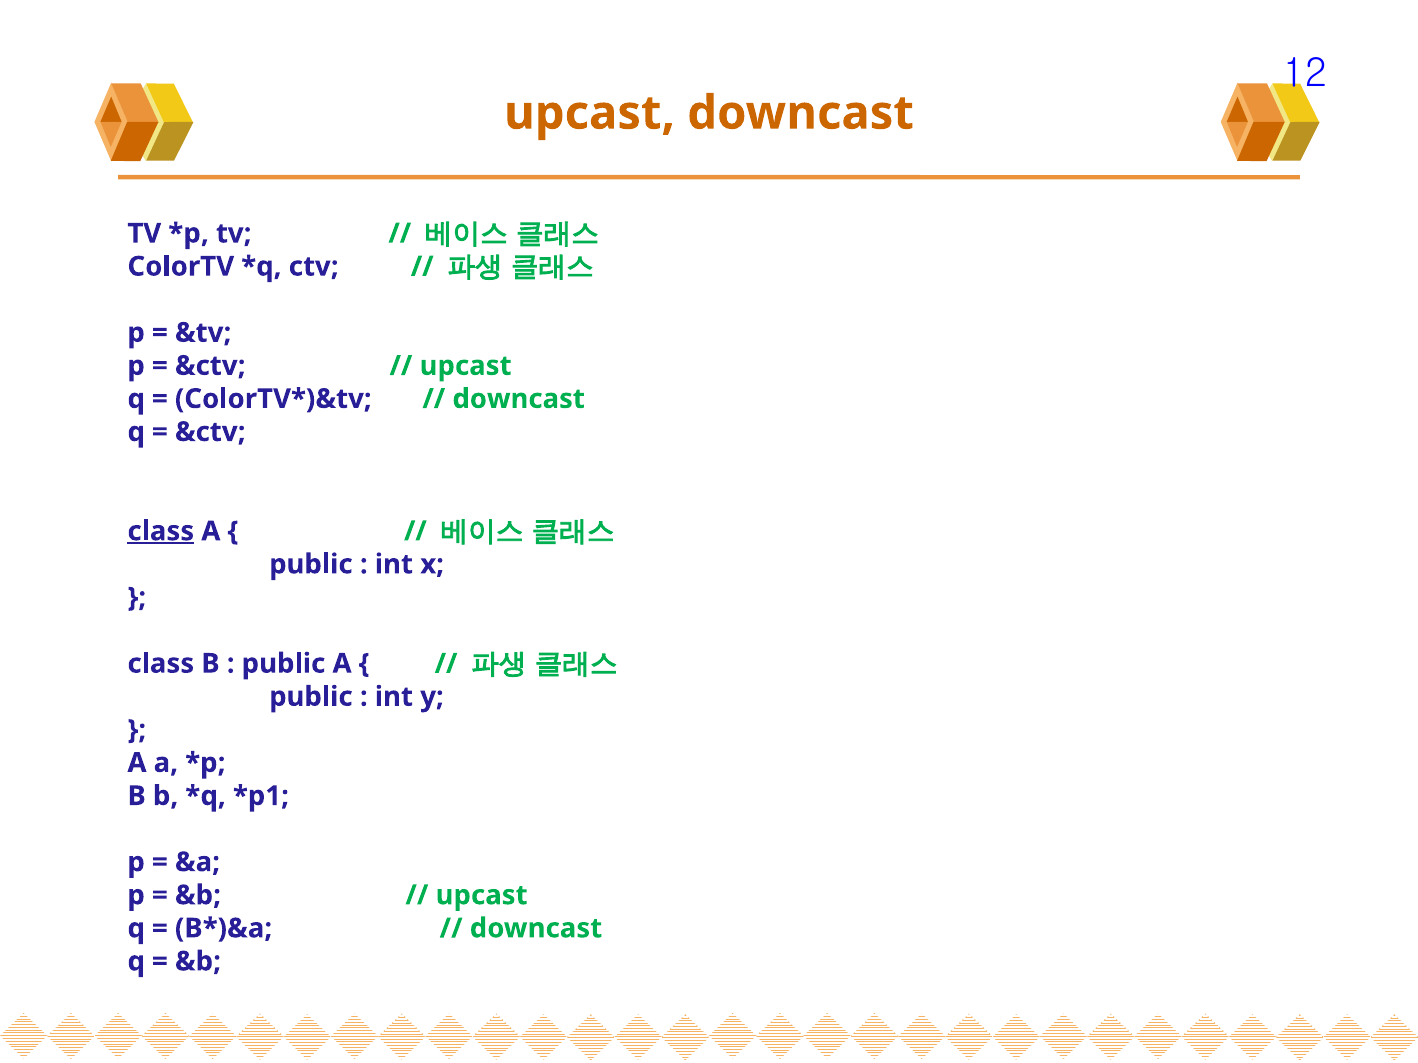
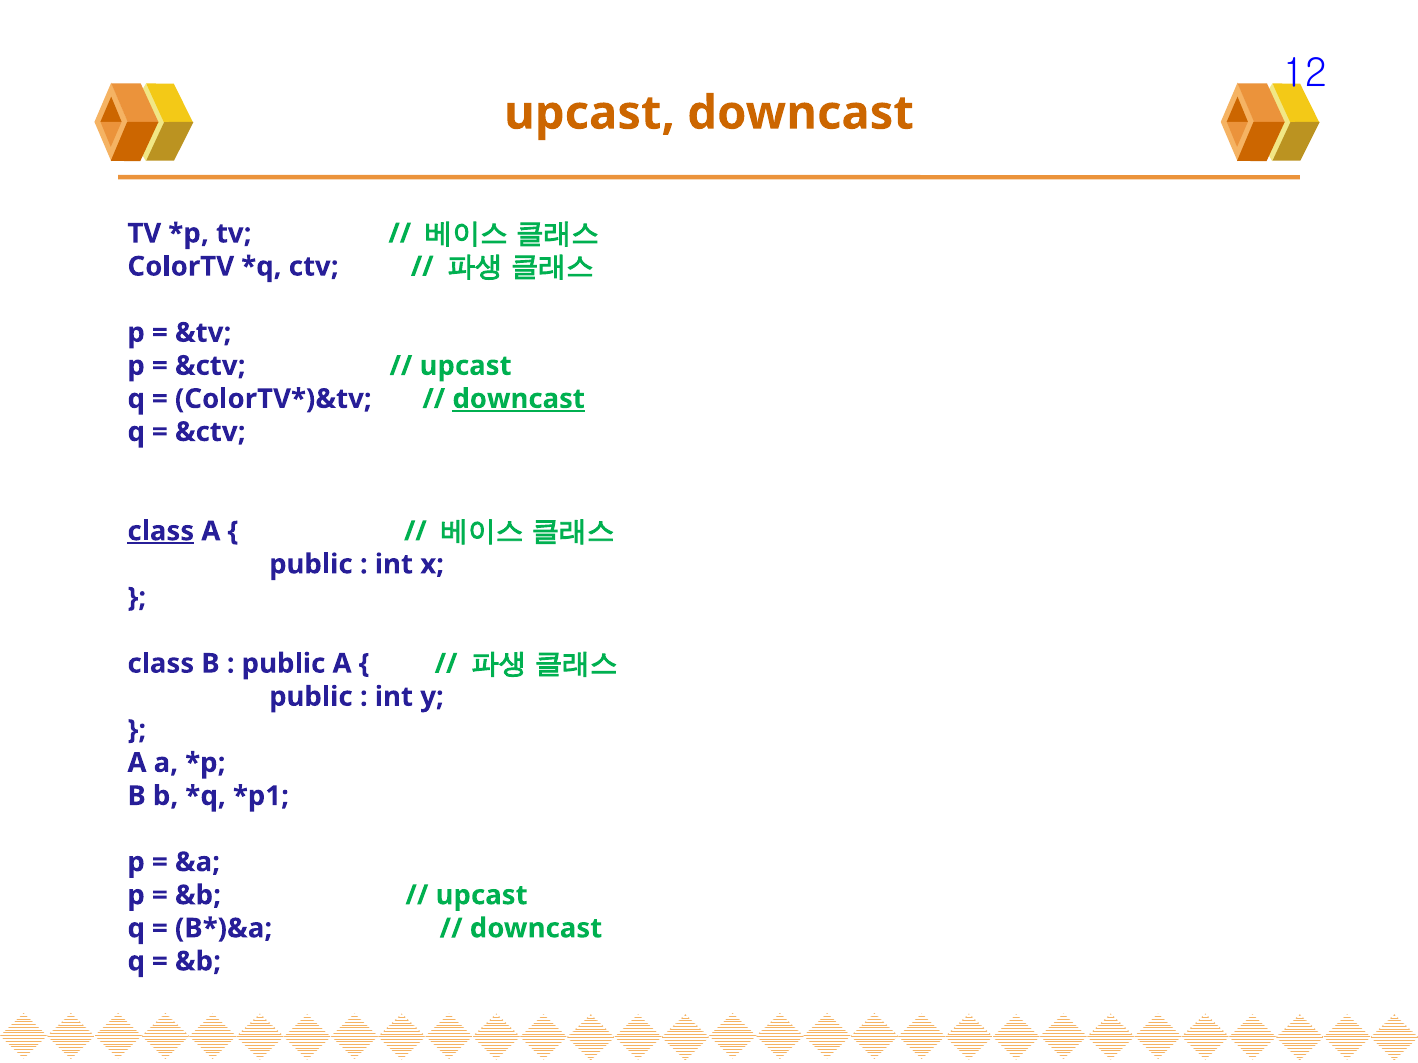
downcast underline: none -> present (519, 399)
